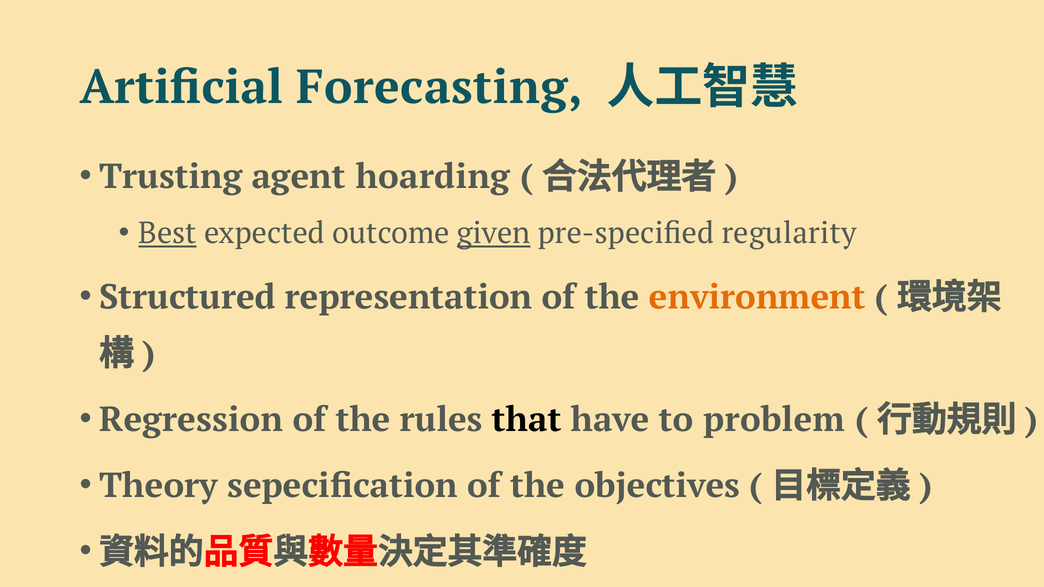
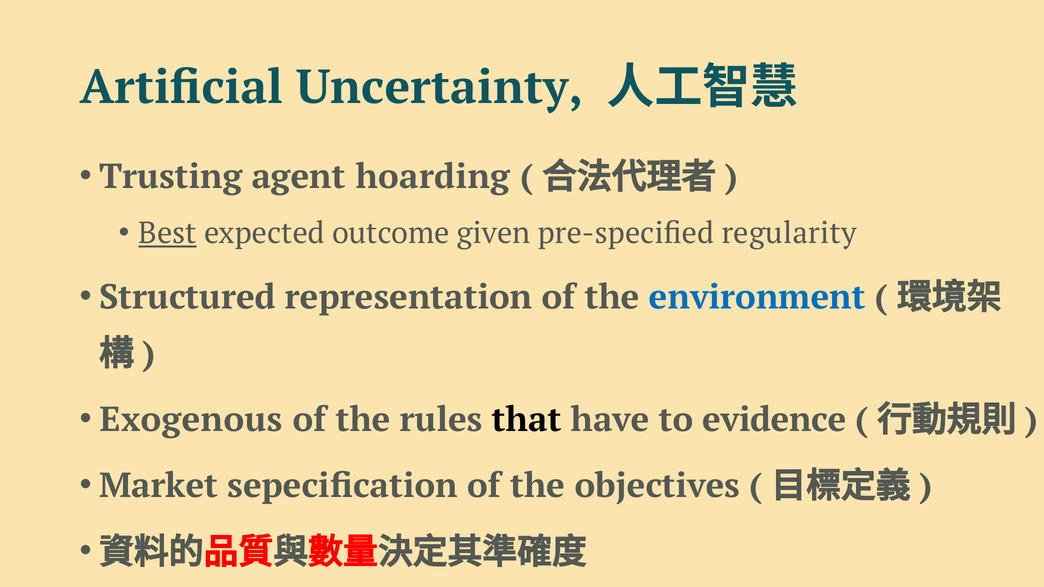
Forecasting: Forecasting -> Uncertainty (440, 88)
given underline: present -> none (494, 233)
environment colour: orange -> blue (757, 297)
Regression: Regression -> Exogenous (191, 420)
problem: problem -> evidence (774, 420)
Theory: Theory -> Market (159, 486)
